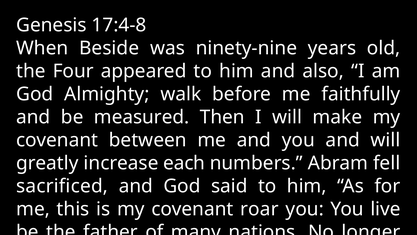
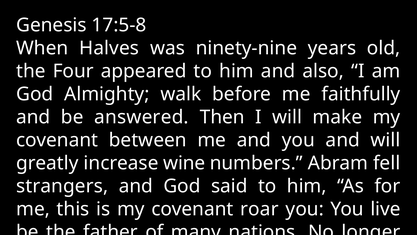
17:4-8: 17:4-8 -> 17:5-8 (119, 25)
Beside: Beside -> Halves (109, 48)
measured: measured -> answered (141, 117)
each: each -> wine (184, 163)
sacrificed: sacrificed -> strangers (62, 186)
